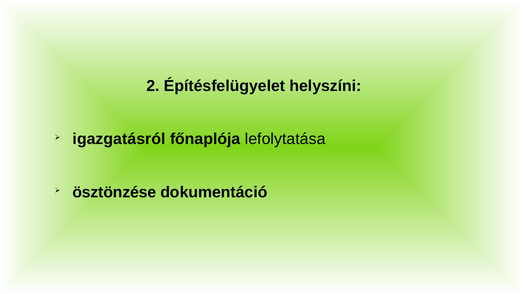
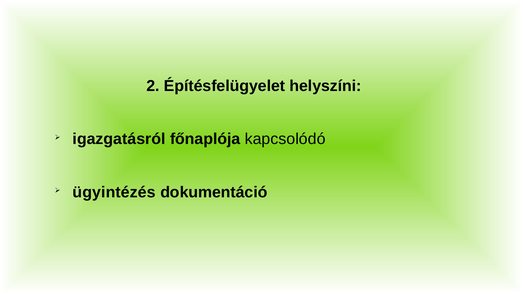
lefolytatása: lefolytatása -> kapcsolódó (285, 139)
ösztönzése: ösztönzése -> ügyintézés (114, 192)
